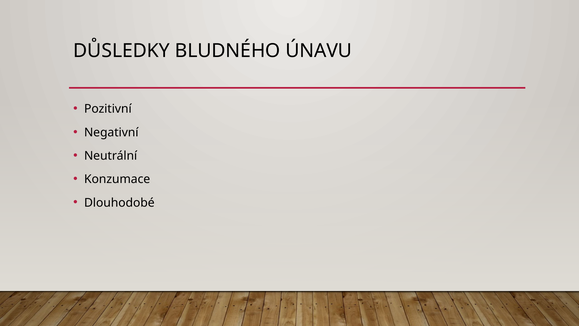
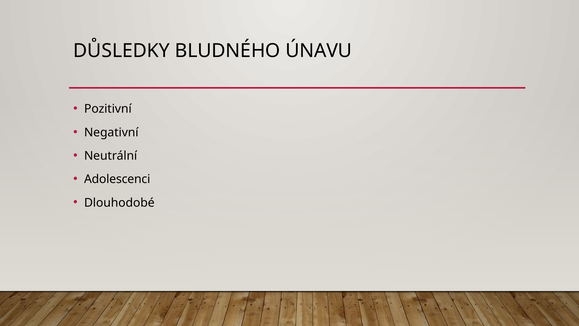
Konzumace: Konzumace -> Adolescenci (117, 179)
